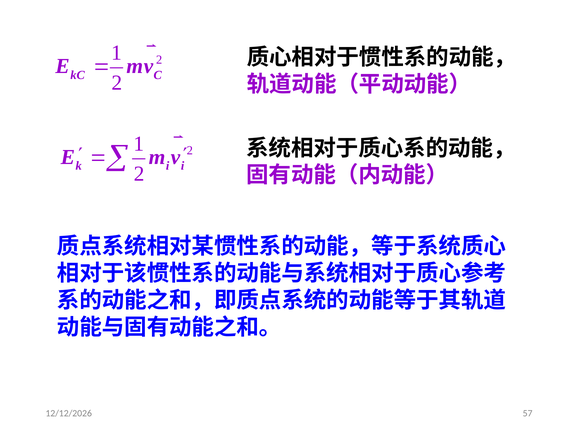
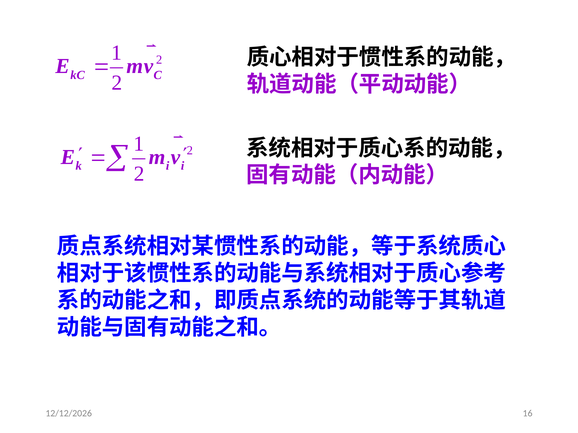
57: 57 -> 16 (528, 414)
